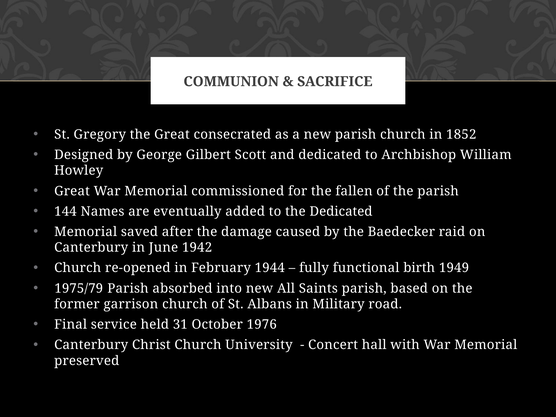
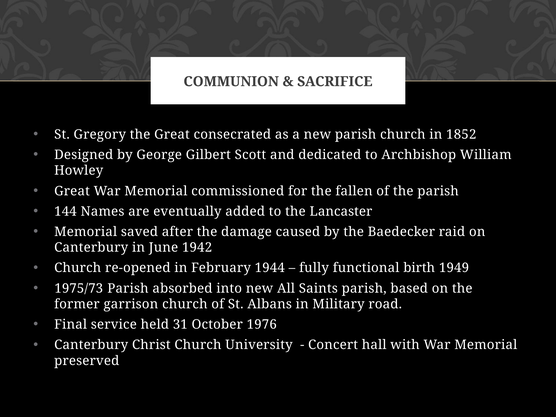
the Dedicated: Dedicated -> Lancaster (341, 211)
1975/79: 1975/79 -> 1975/73 (79, 288)
